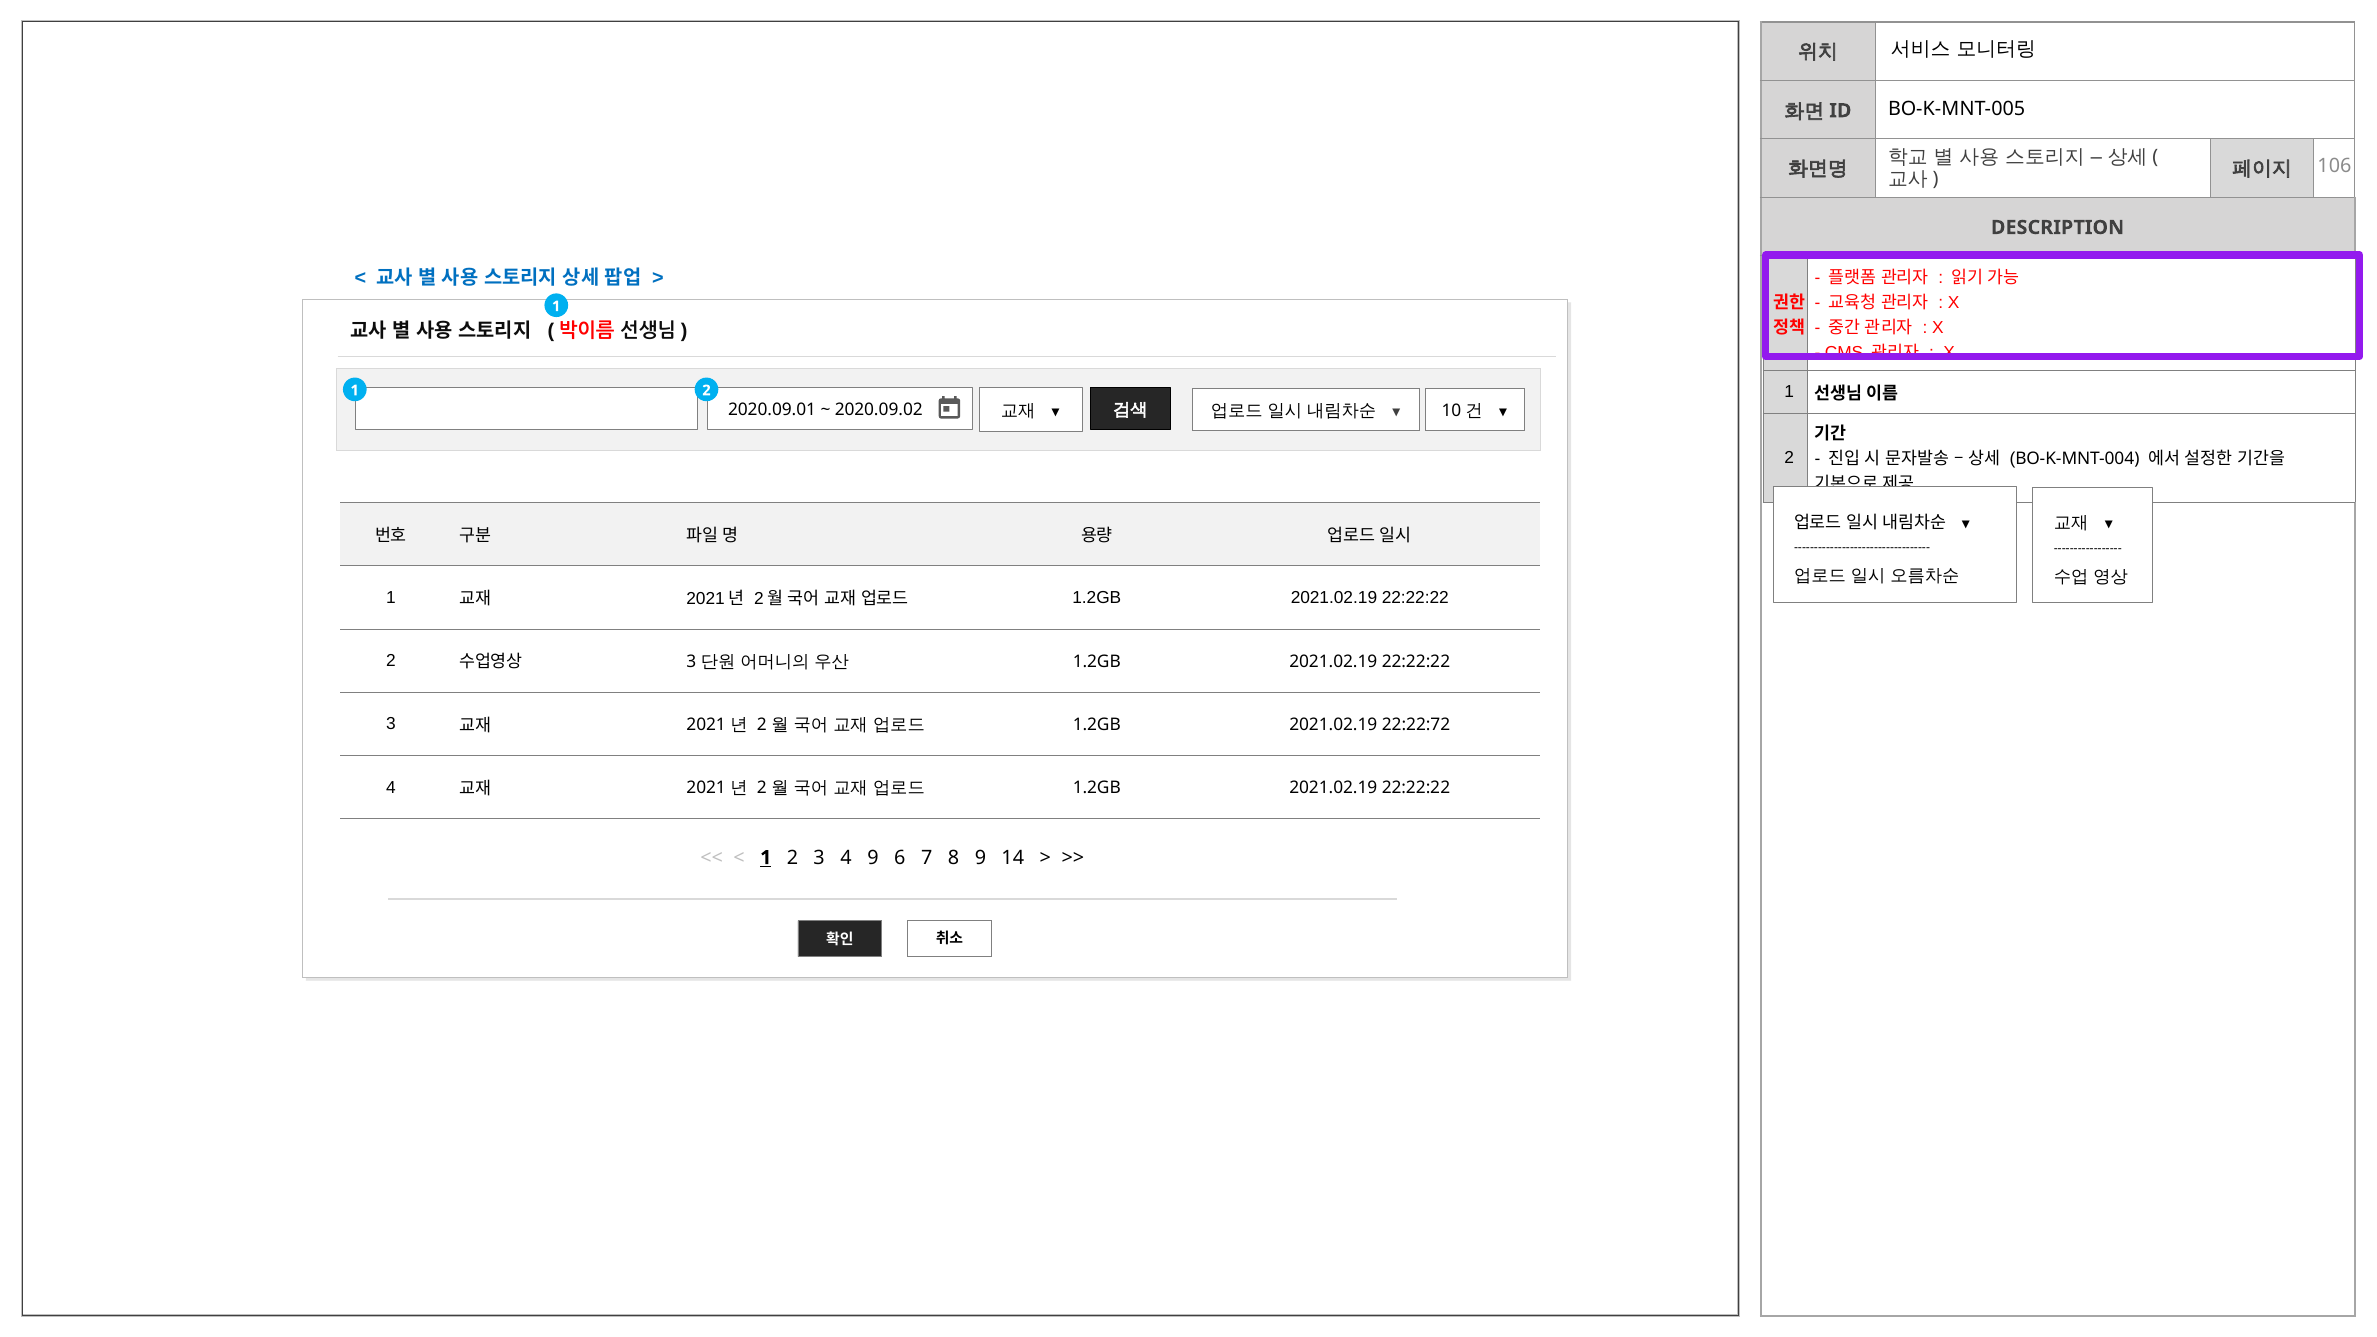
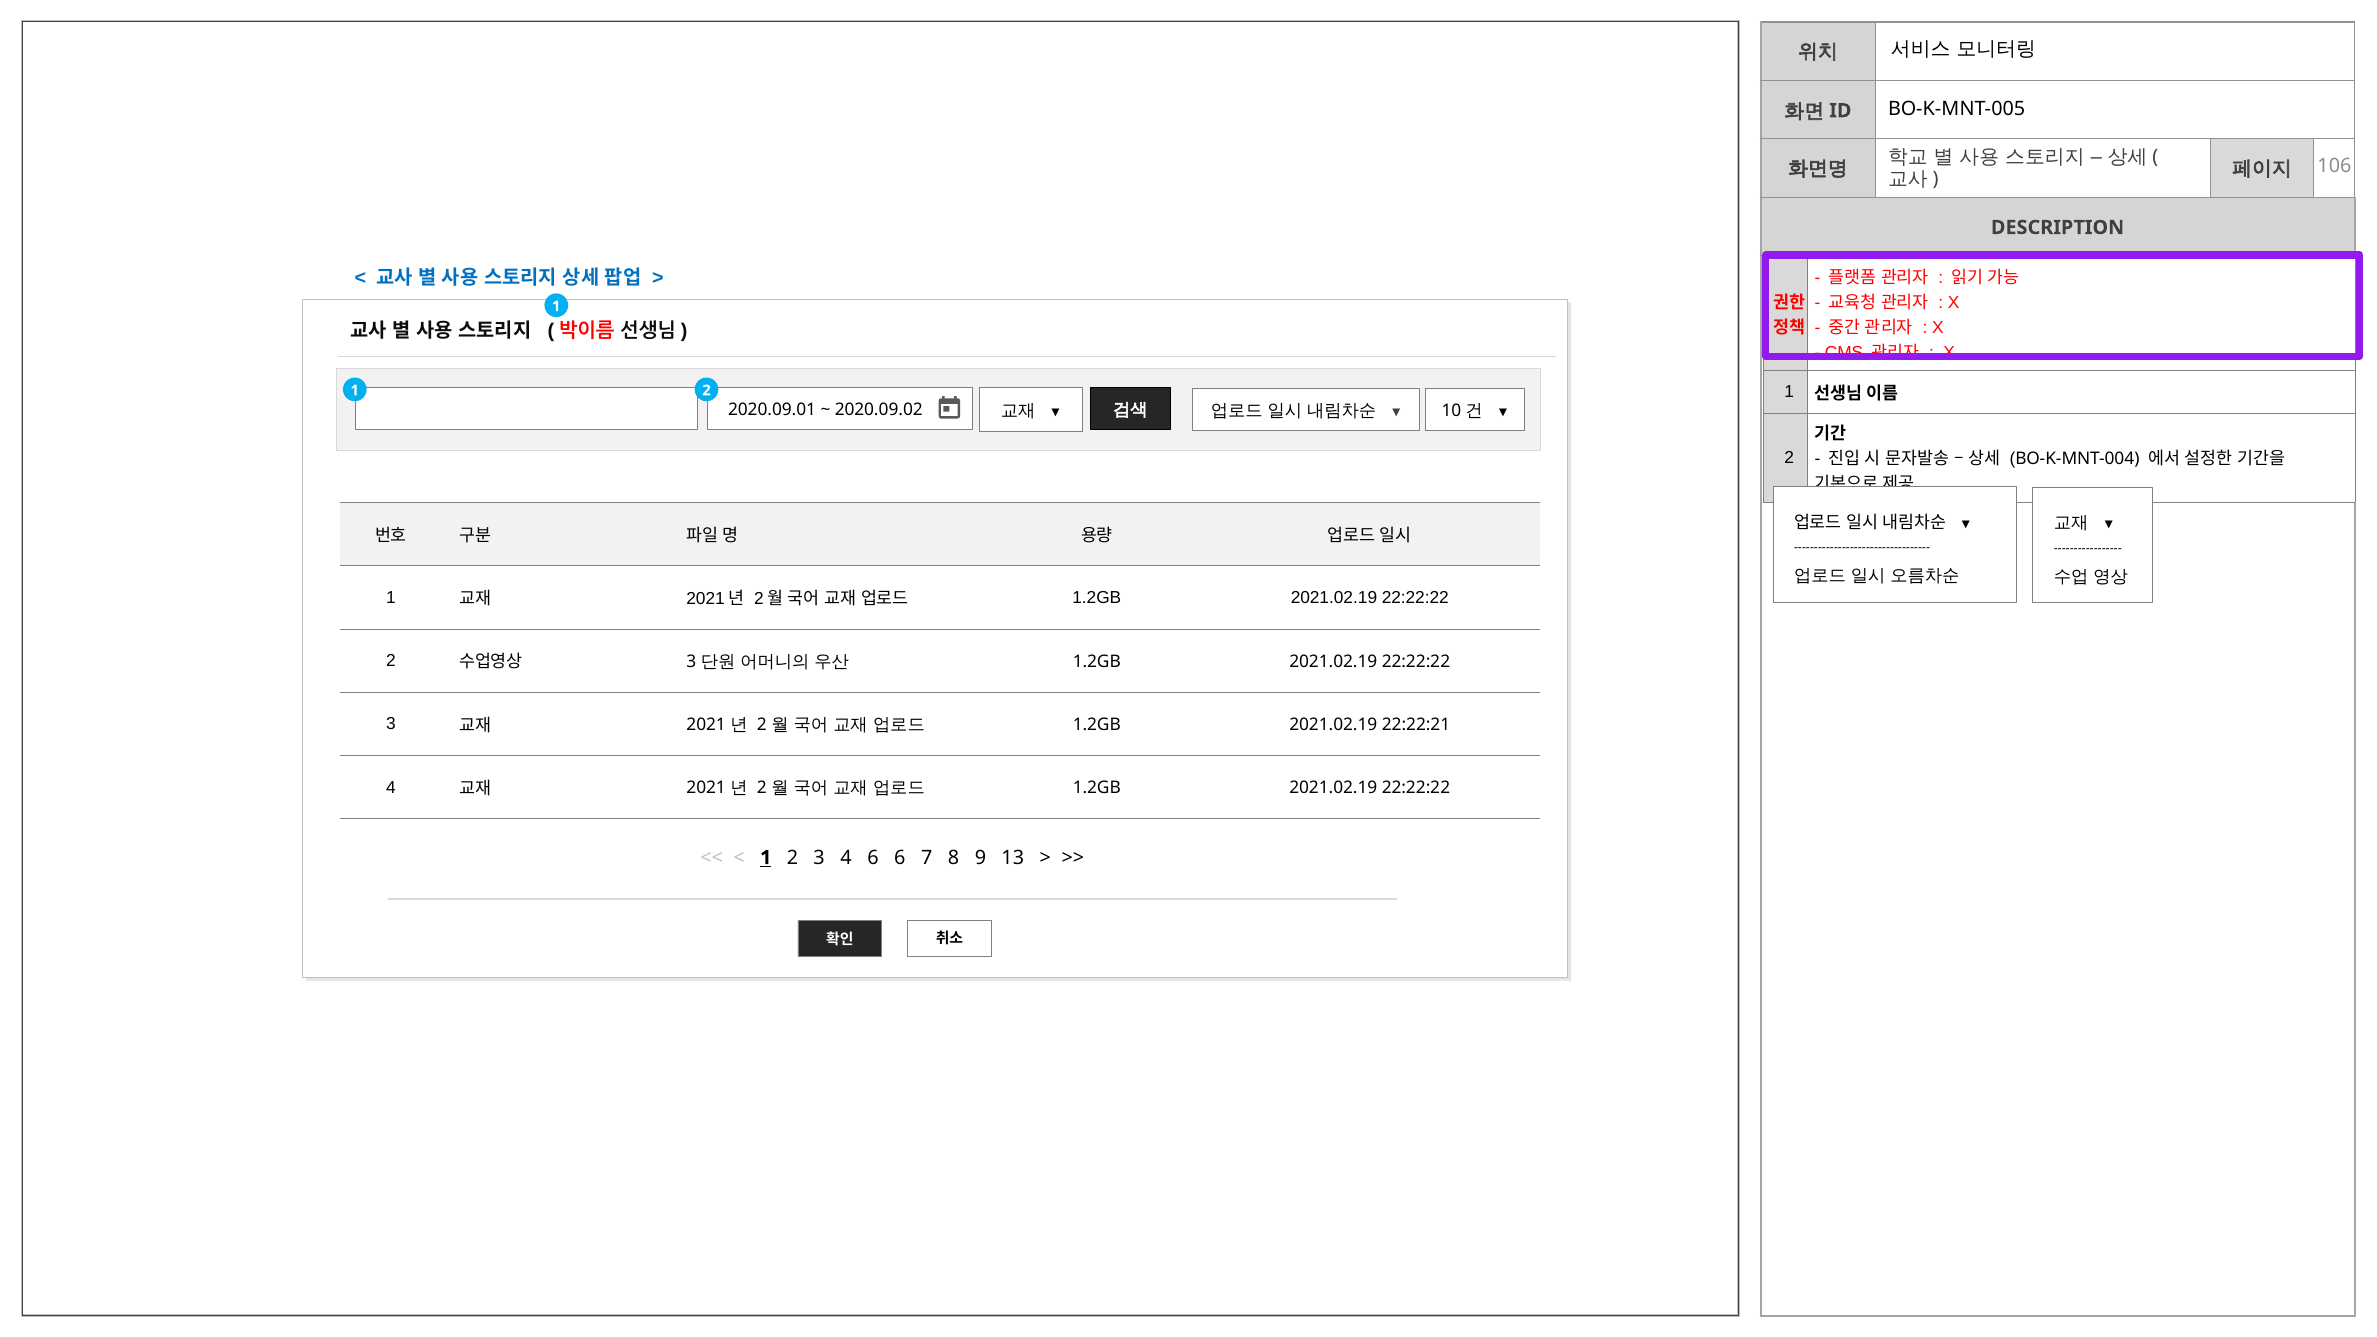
22:22:72: 22:22:72 -> 22:22:21 (1416, 725)
4 9: 9 -> 6 (873, 858)
14: 14 -> 13 (1013, 858)
